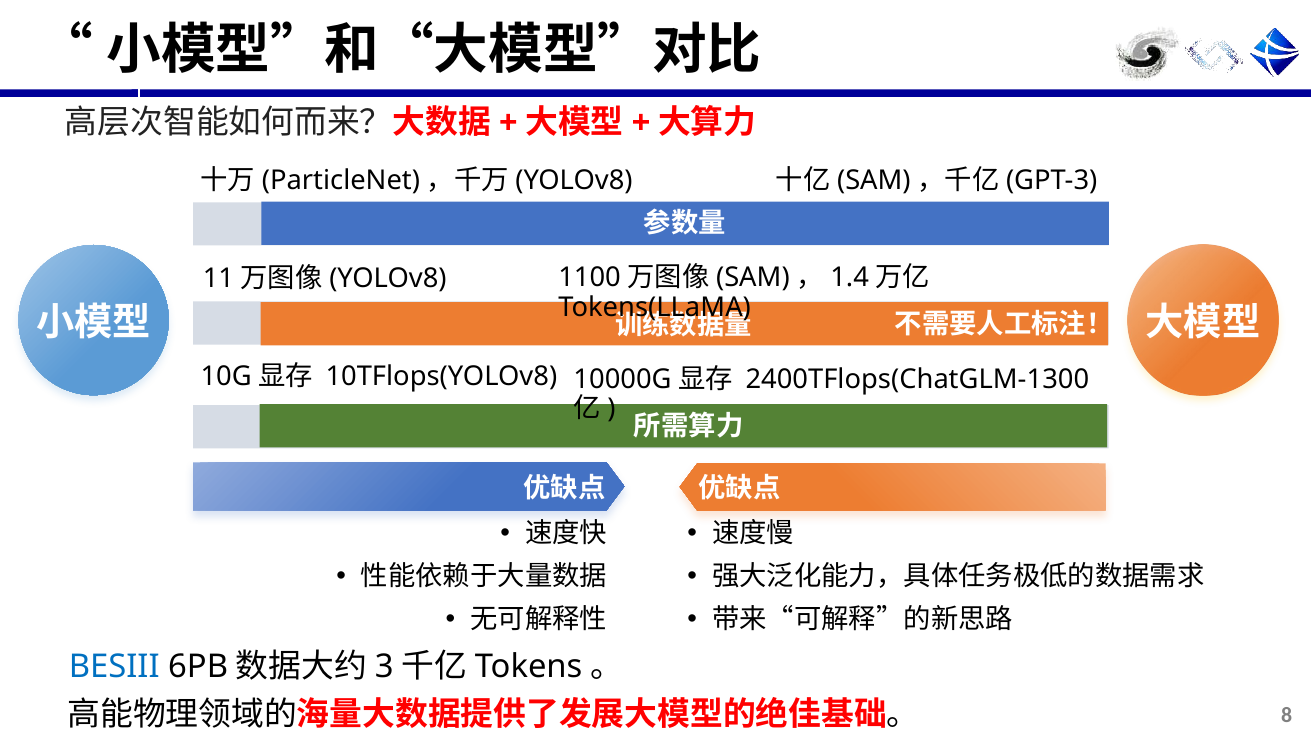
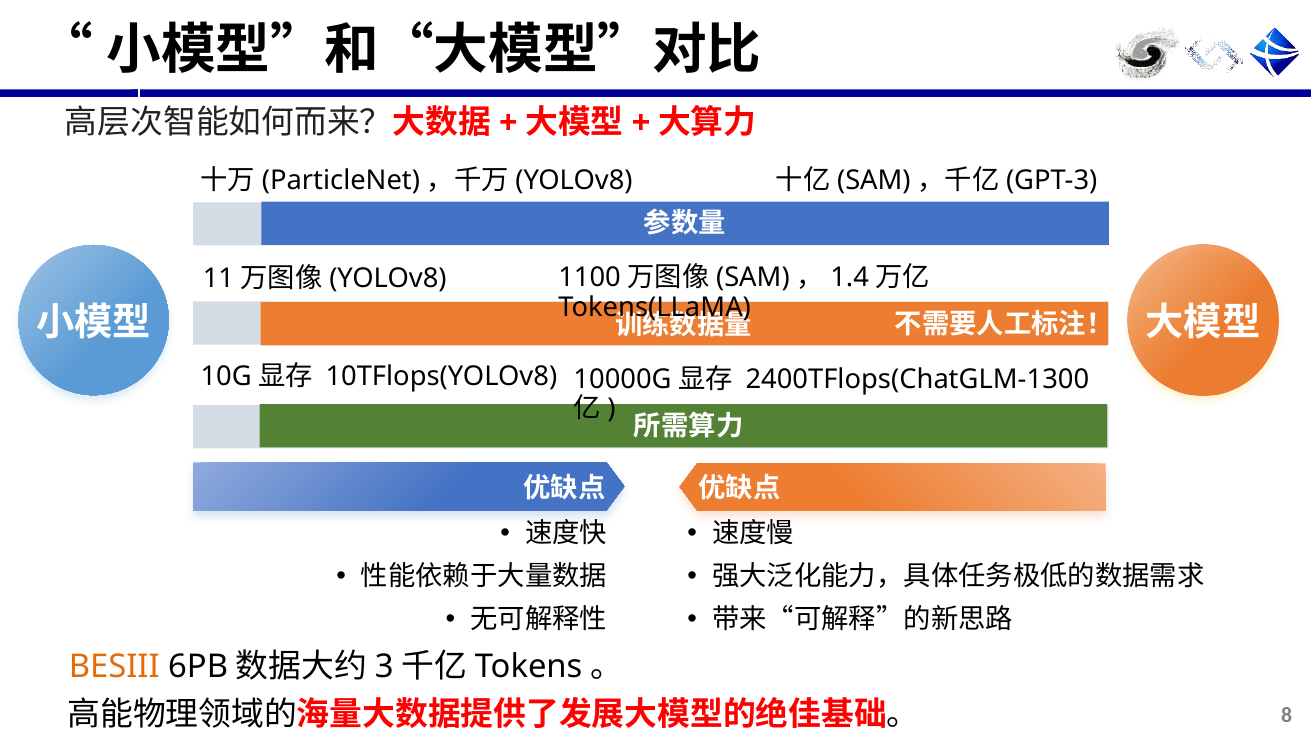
BESIII colour: blue -> orange (114, 667)
